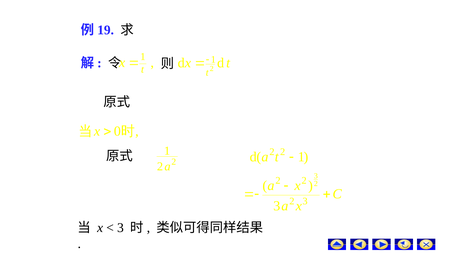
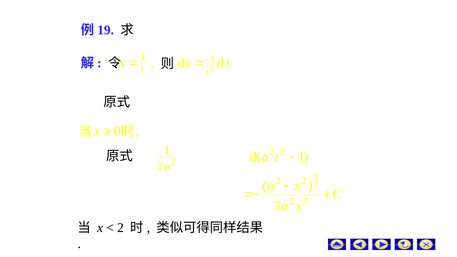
3: 3 -> 2 (120, 228)
